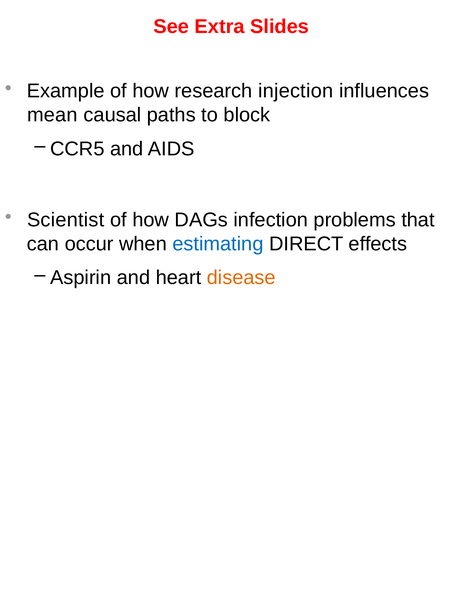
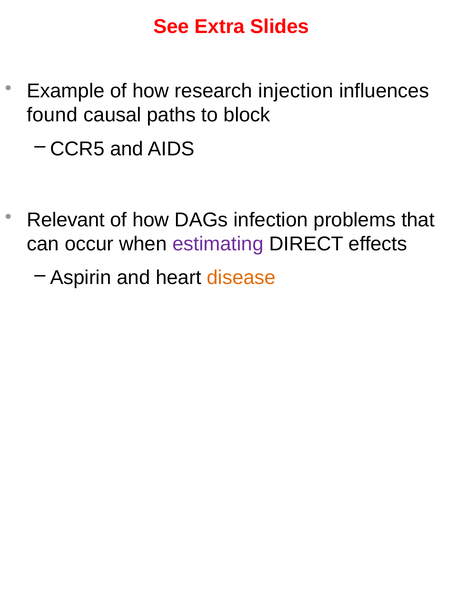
mean: mean -> found (52, 115)
Scientist: Scientist -> Relevant (66, 220)
estimating colour: blue -> purple (218, 244)
